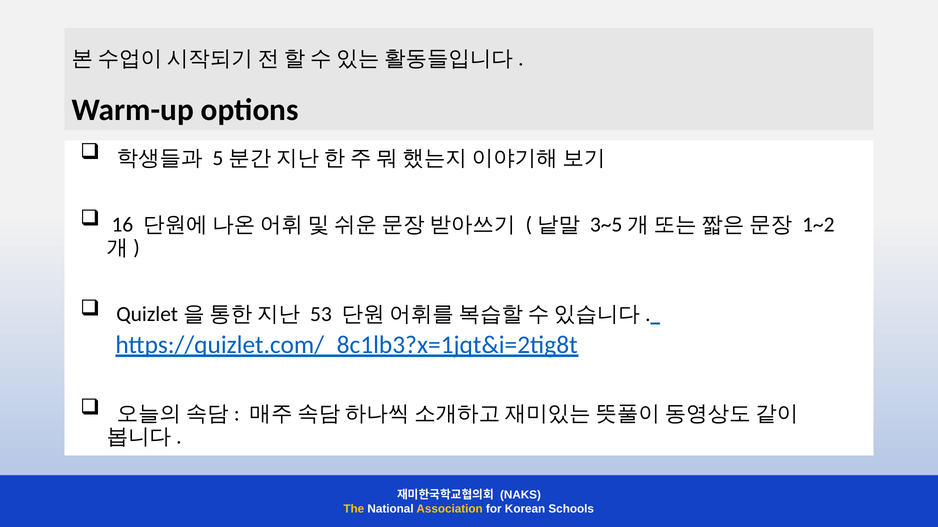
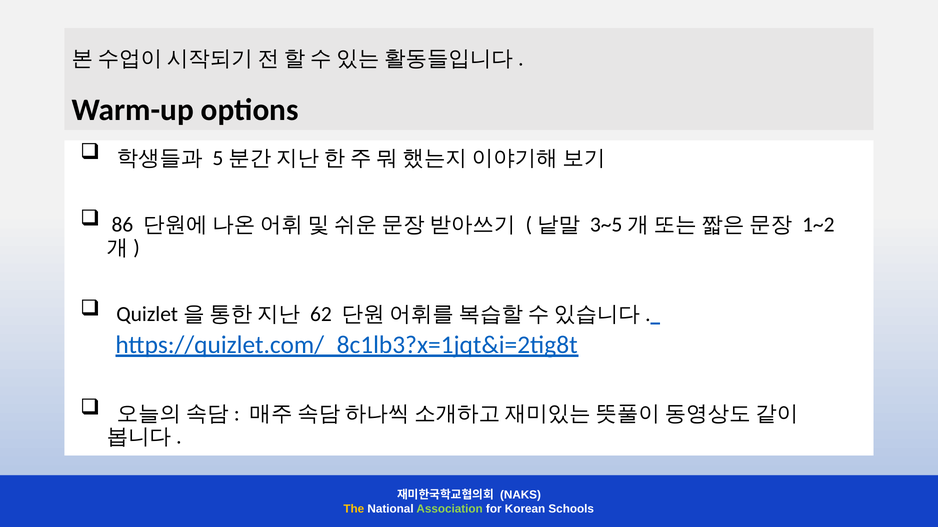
16: 16 -> 86 (122, 225)
53: 53 -> 62 (321, 315)
Association colour: yellow -> light green (450, 509)
